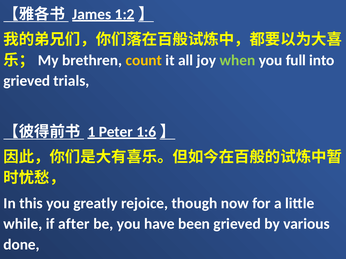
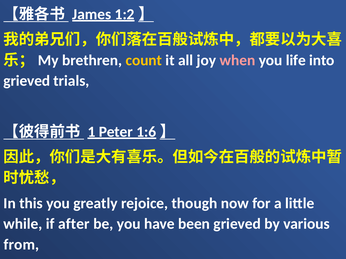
when colour: light green -> pink (237, 60)
full: full -> life (296, 60)
done: done -> from (21, 245)
